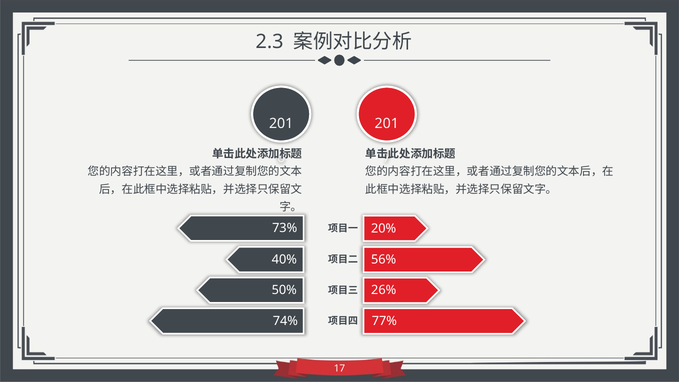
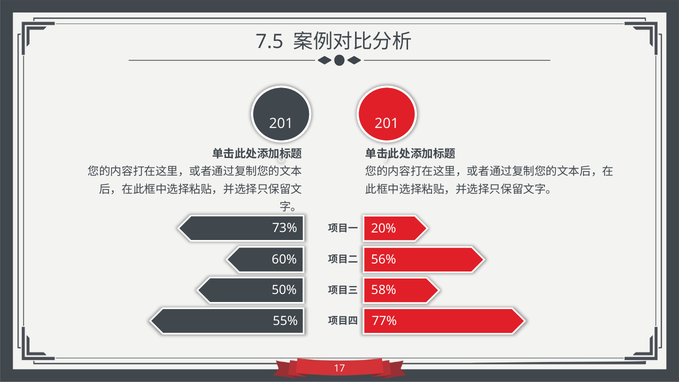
2.3: 2.3 -> 7.5 (270, 41)
40%: 40% -> 60% (284, 259)
26%: 26% -> 58% (384, 290)
74%: 74% -> 55% (285, 321)
